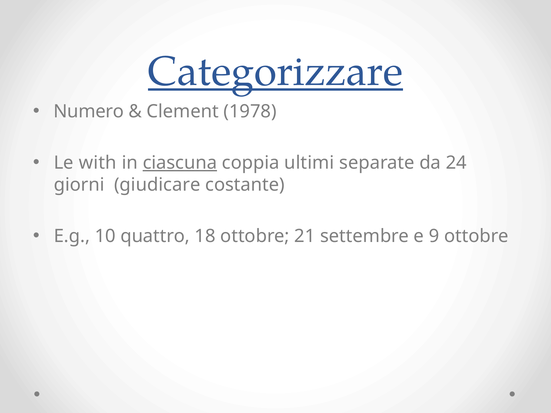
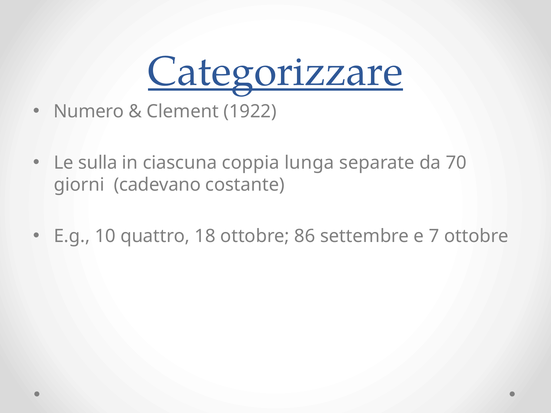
1978: 1978 -> 1922 (250, 111)
with: with -> sulla (98, 163)
ciascuna underline: present -> none (180, 163)
ultimi: ultimi -> lunga (309, 163)
24: 24 -> 70 (456, 163)
giudicare: giudicare -> cadevano (157, 185)
21: 21 -> 86 (305, 236)
9: 9 -> 7 (434, 236)
